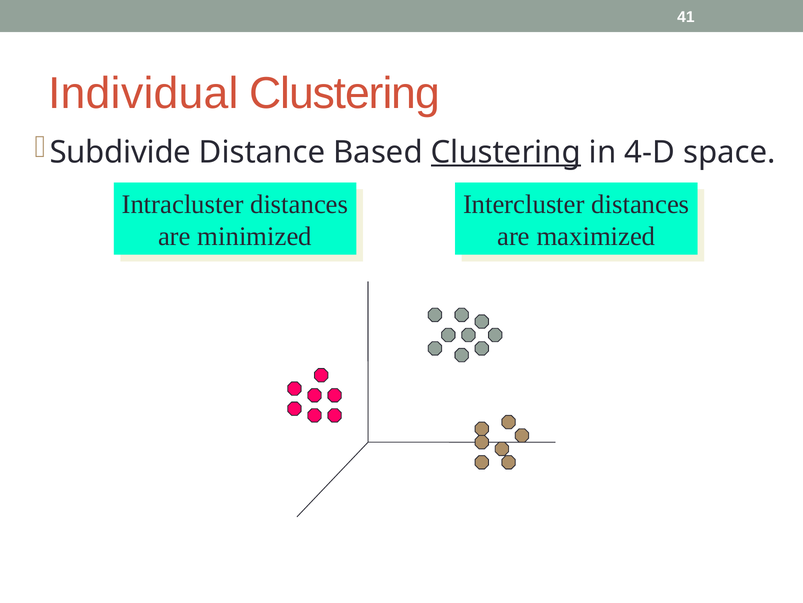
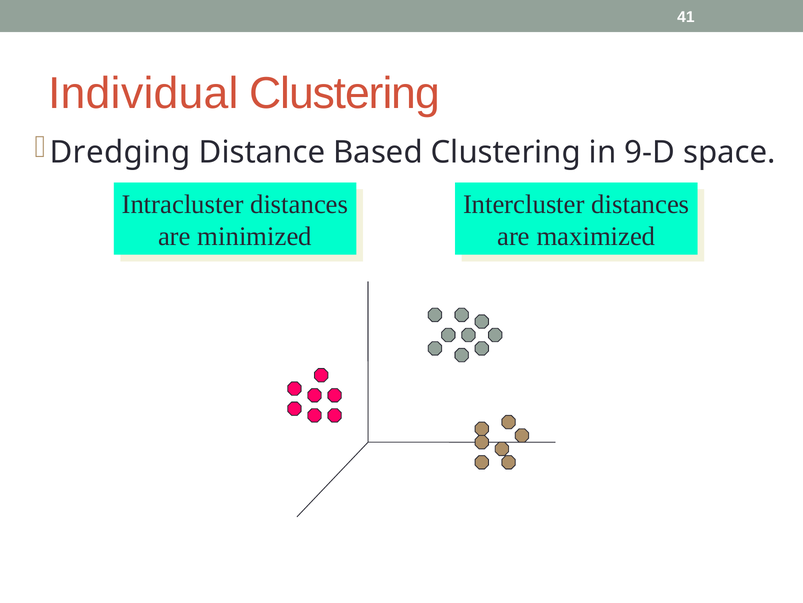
Subdivide: Subdivide -> Dredging (120, 152)
Clustering underline: present -> none (506, 152)
4-D: 4-D -> 9-D (650, 152)
